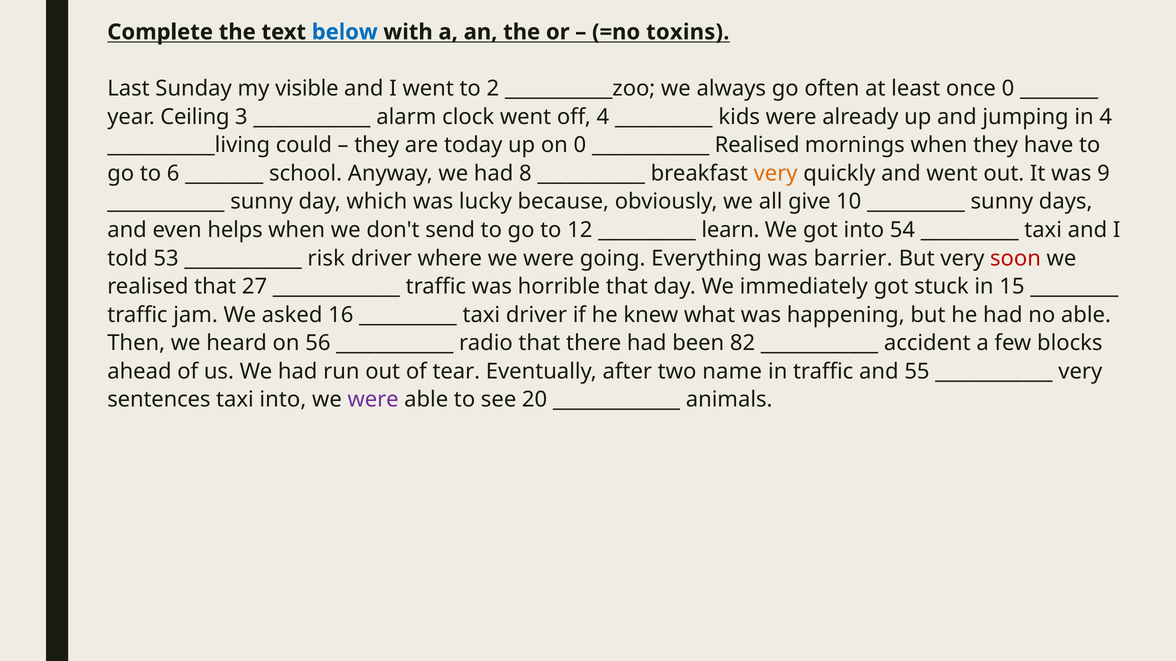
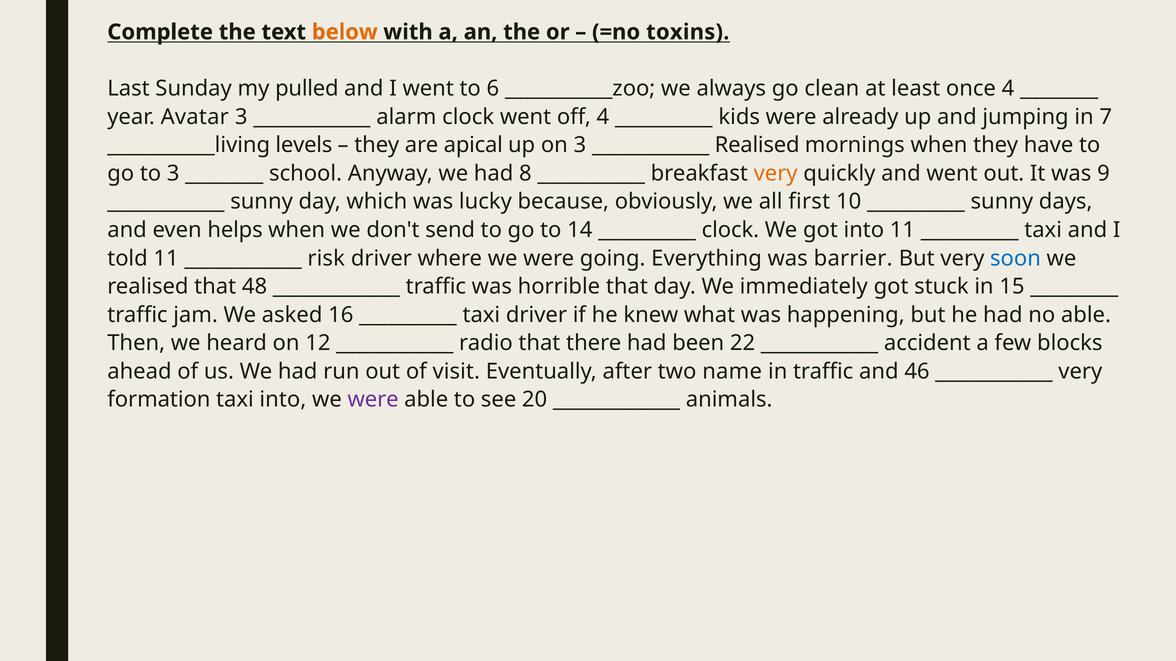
below colour: blue -> orange (345, 32)
visible: visible -> pulled (307, 89)
2: 2 -> 6 (493, 89)
often: often -> clean (832, 89)
once 0: 0 -> 4 (1008, 89)
Ceiling: Ceiling -> Avatar (195, 117)
in 4: 4 -> 7 (1106, 117)
could: could -> levels (304, 145)
today: today -> apical (473, 145)
on 0: 0 -> 3 (580, 145)
to 6: 6 -> 3 (173, 174)
give: give -> first (809, 202)
12: 12 -> 14 (580, 230)
learn: learn -> clock (730, 230)
into 54: 54 -> 11 (902, 230)
told 53: 53 -> 11 (166, 258)
soon colour: red -> blue (1015, 258)
27: 27 -> 48 (255, 287)
56: 56 -> 12 (318, 343)
82: 82 -> 22 (743, 343)
tear: tear -> visit (456, 372)
55: 55 -> 46 (917, 372)
sentences: sentences -> formation (159, 400)
